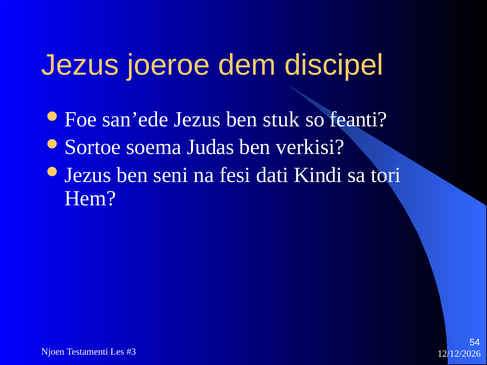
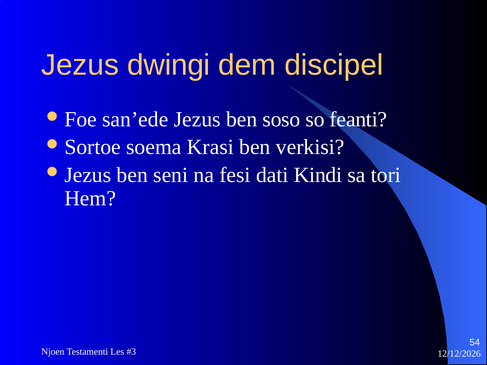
joeroe: joeroe -> dwingi (169, 65)
stuk: stuk -> soso (281, 120)
Judas: Judas -> Krasi (210, 147)
